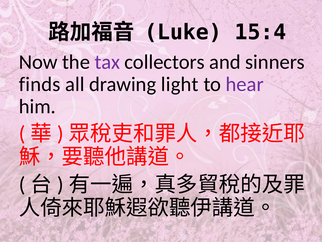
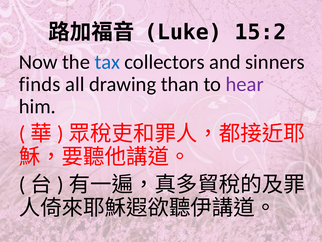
15:4: 15:4 -> 15:2 (260, 32)
tax colour: purple -> blue (107, 62)
light: light -> than (180, 84)
